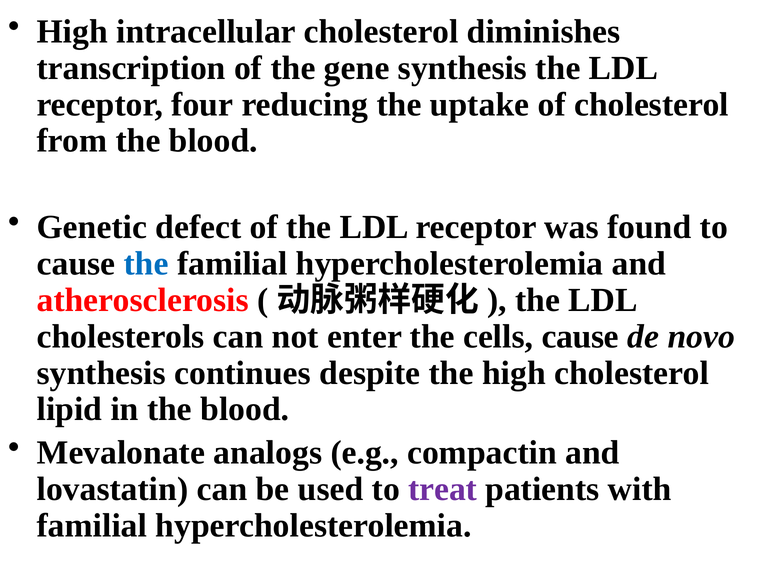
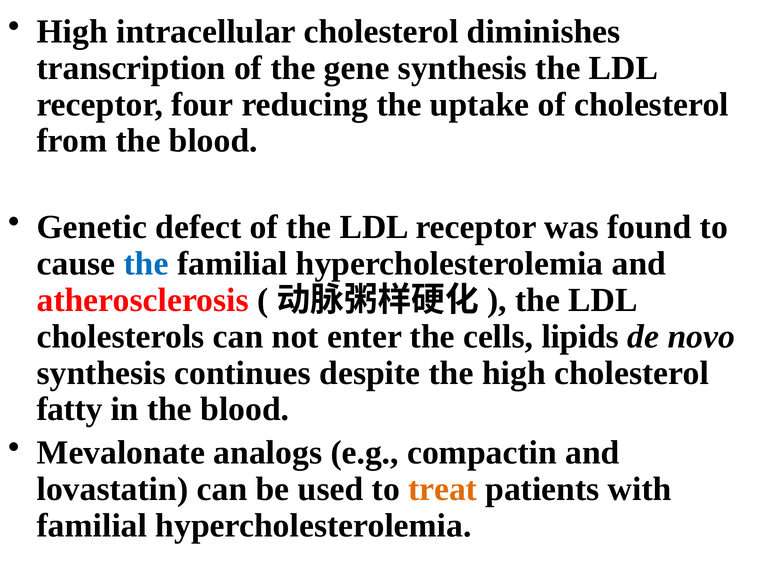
cells cause: cause -> lipids (580, 336)
lipid: lipid -> fatty (70, 409)
treat colour: purple -> orange (443, 489)
